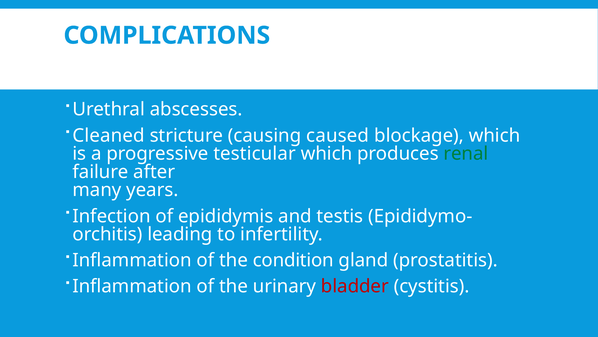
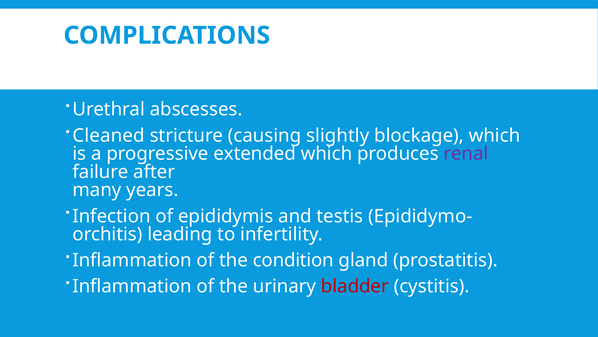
caused: caused -> slightly (338, 135)
testicular: testicular -> extended (255, 153)
renal colour: green -> purple (466, 153)
